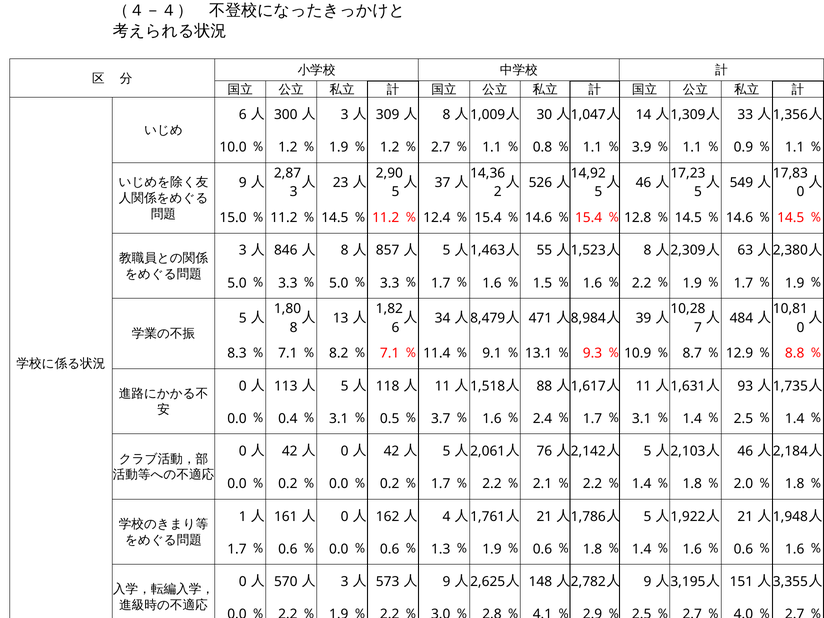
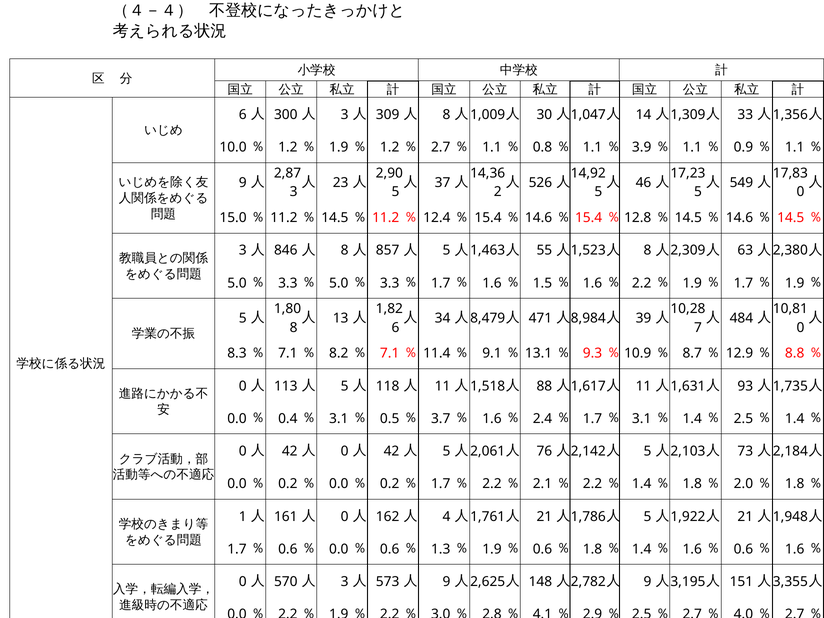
46: 46 -> 73 (745, 451)
